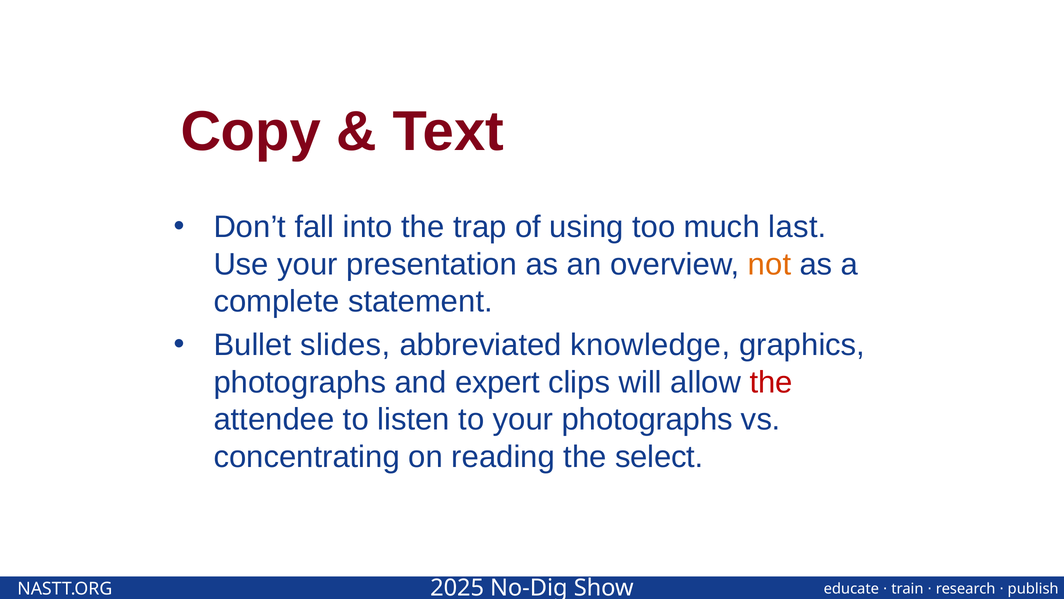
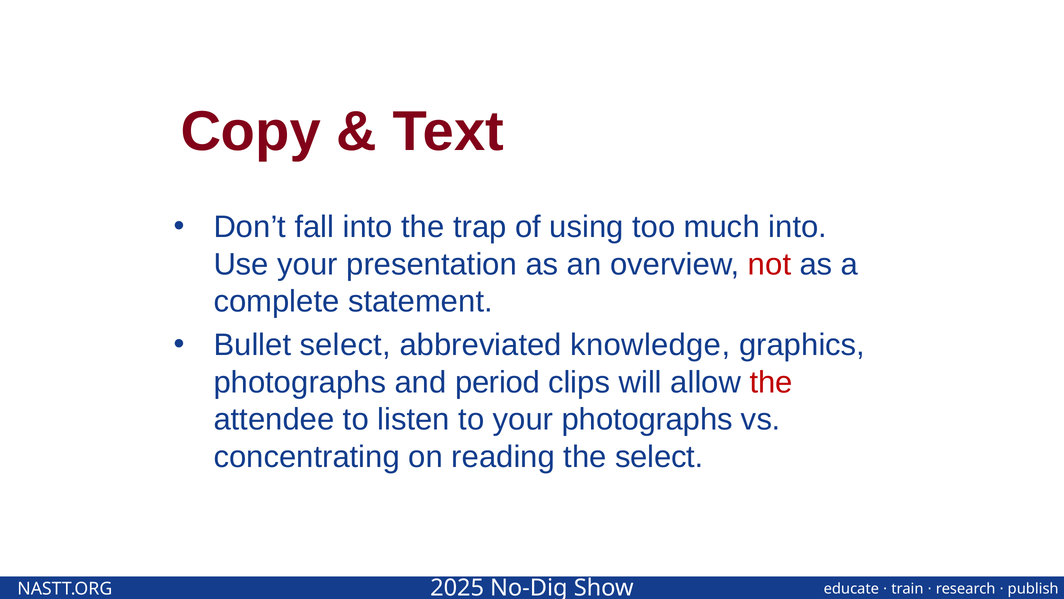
much last: last -> into (798, 227)
not colour: orange -> red (770, 264)
Bullet slides: slides -> select (345, 345)
expert: expert -> period (497, 382)
